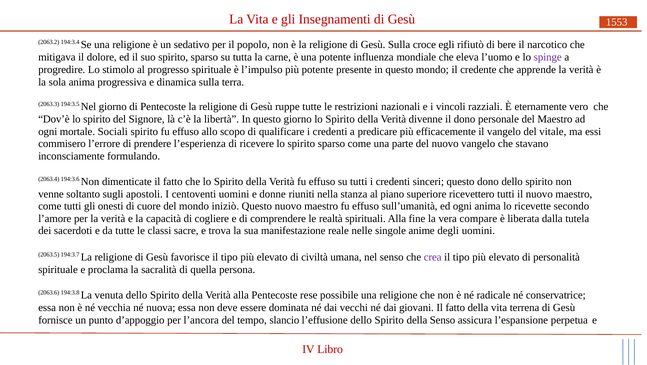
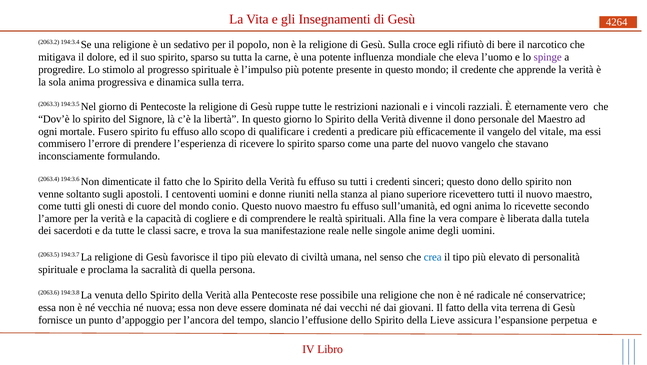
1553: 1553 -> 4264 (617, 22)
Sociali: Sociali -> Fusero (113, 131)
iniziò: iniziò -> conio (225, 206)
crea colour: purple -> blue (433, 257)
della Senso: Senso -> Lieve (442, 319)
